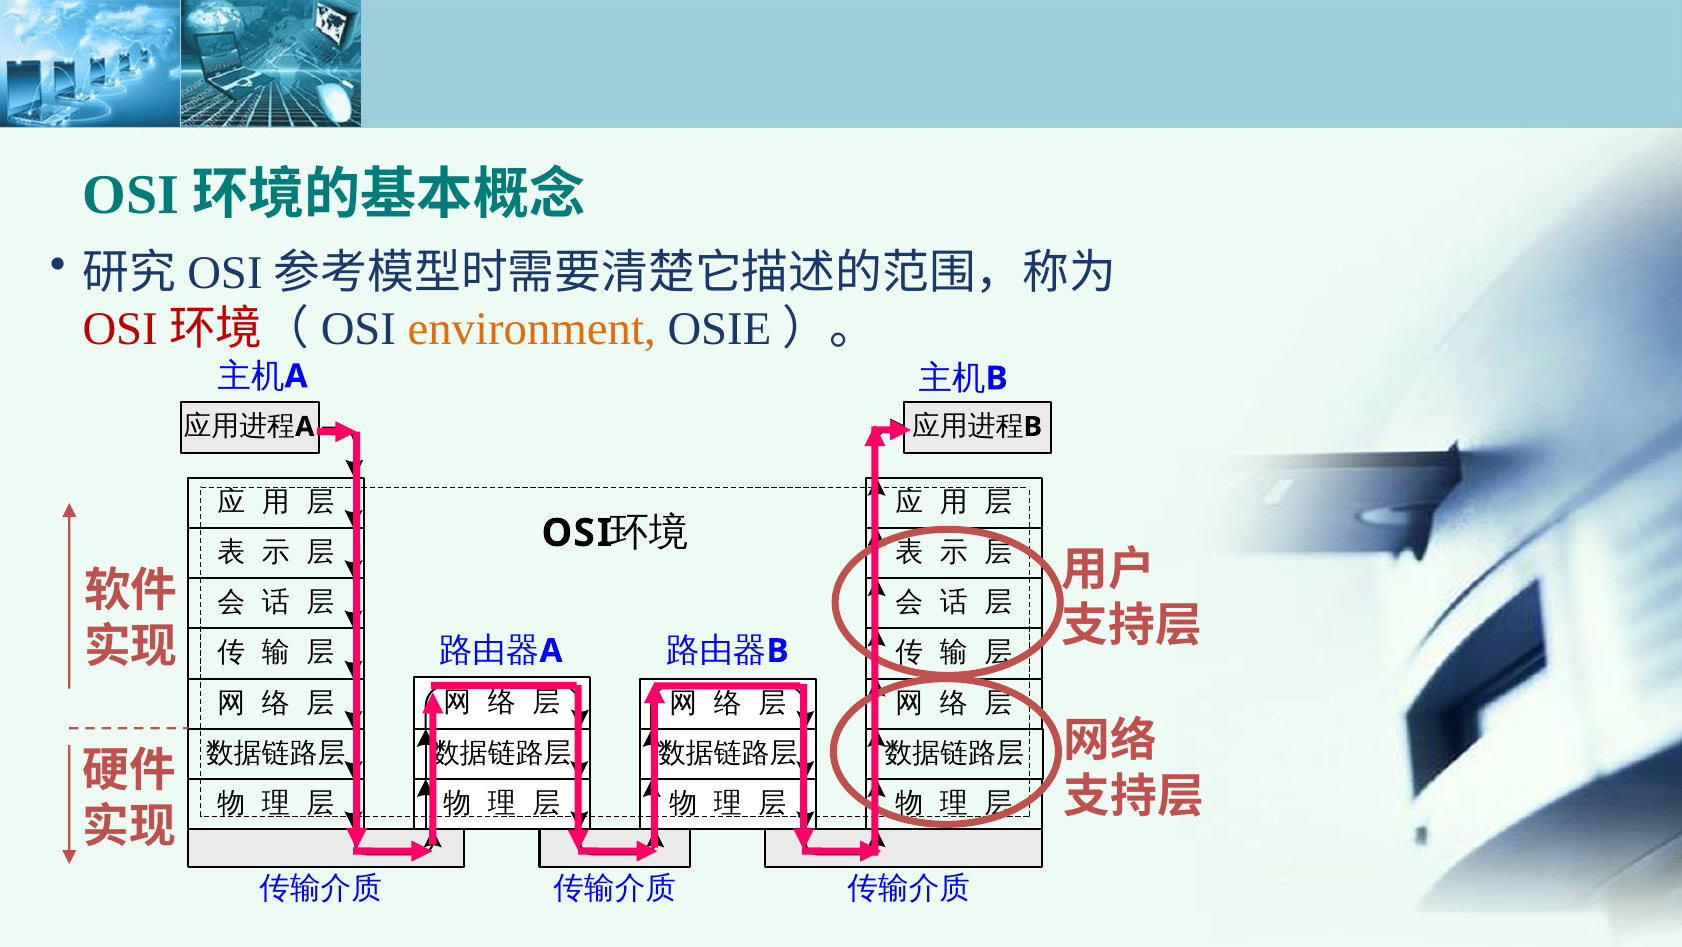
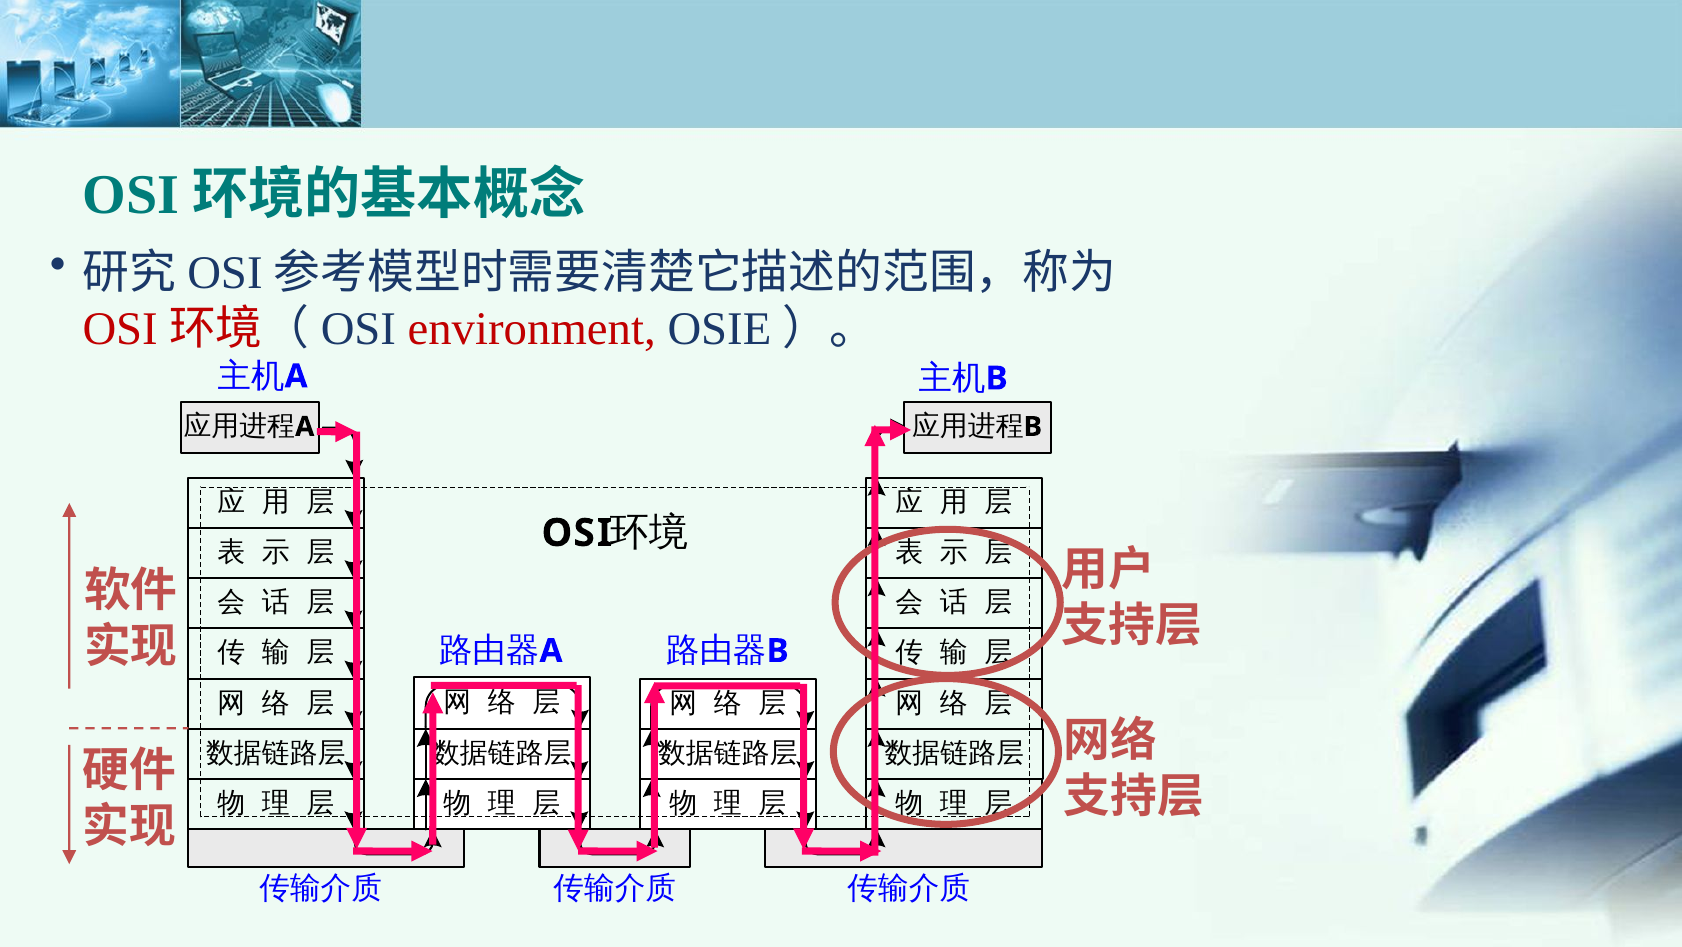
environment colour: orange -> red (532, 329)
